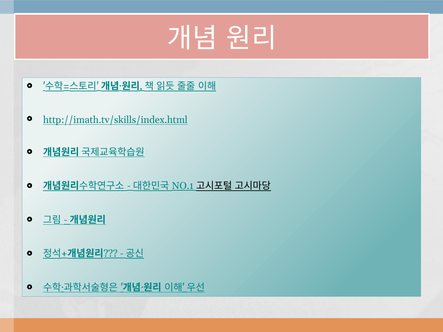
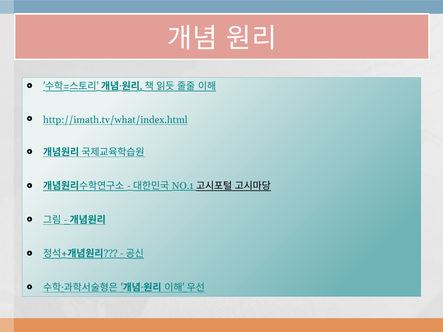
http://imath.tv/skills/index.html: http://imath.tv/skills/index.html -> http://imath.tv/what/index.html (115, 120)
